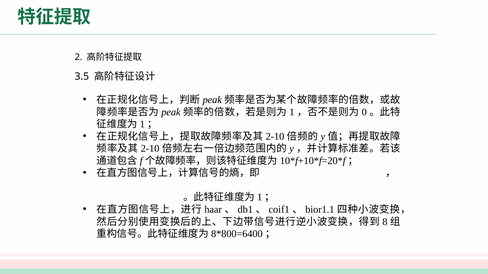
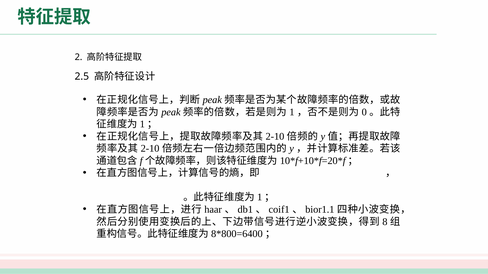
3.5: 3.5 -> 2.5 (82, 77)
